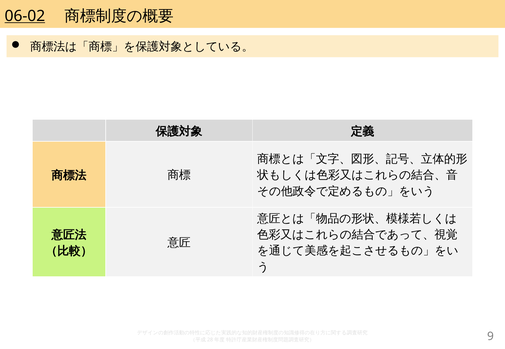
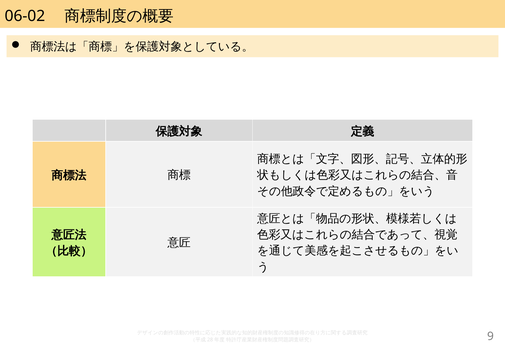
06-02 underline: present -> none (25, 16)
